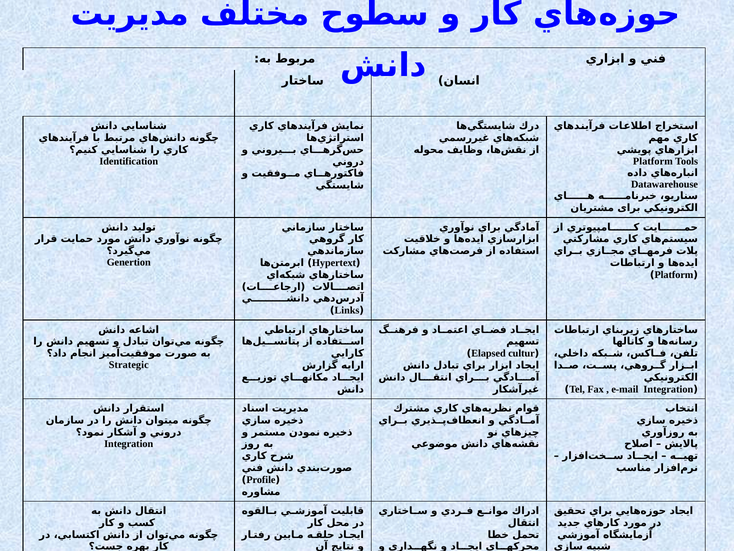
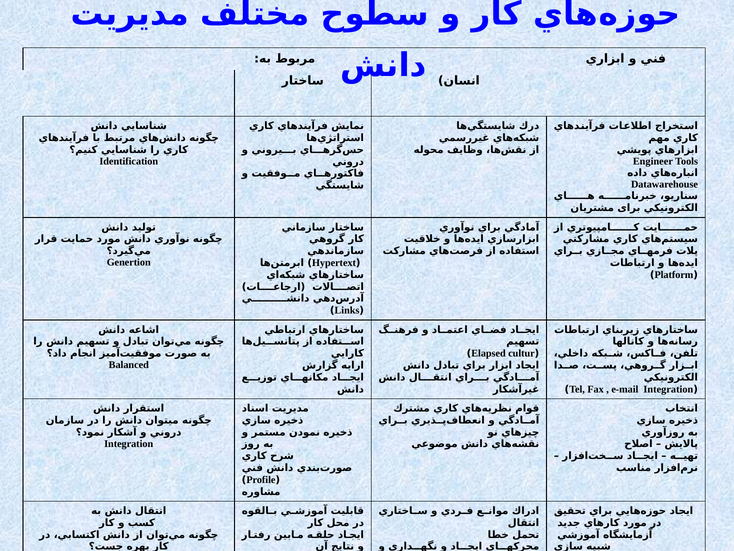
Platform: Platform -> Engineer (653, 161)
Strategic: Strategic -> Balanced (129, 365)
